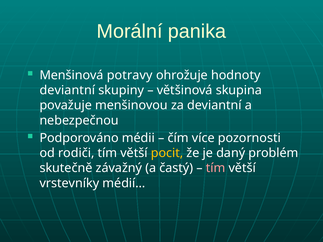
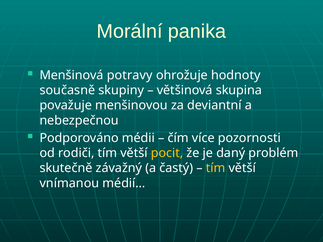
deviantní: deviantní -> současně (67, 90)
tím colour: pink -> yellow (216, 168)
vrstevníky: vrstevníky -> vnímanou (69, 183)
